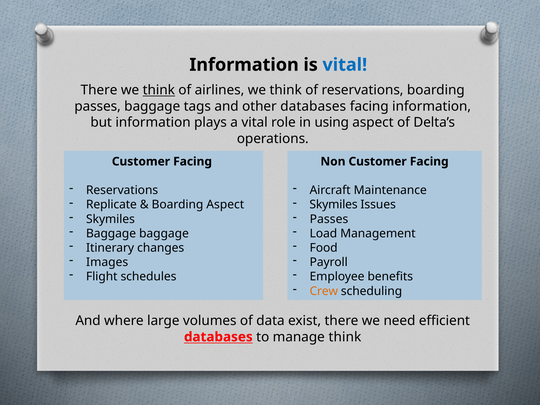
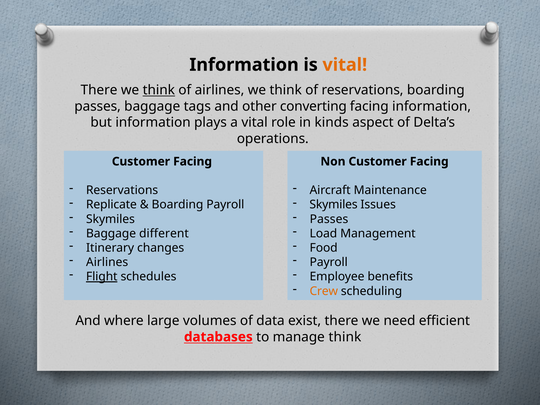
vital colour: blue -> orange (345, 65)
other databases: databases -> converting (313, 106)
using: using -> kinds (332, 123)
Boarding Aspect: Aspect -> Payroll (225, 205)
Baggage baggage: baggage -> different (164, 233)
Images: Images -> Airlines (107, 262)
Flight underline: none -> present (102, 277)
